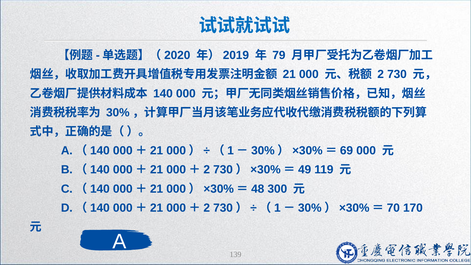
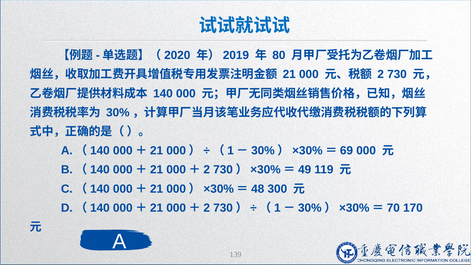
79: 79 -> 80 (279, 55)
